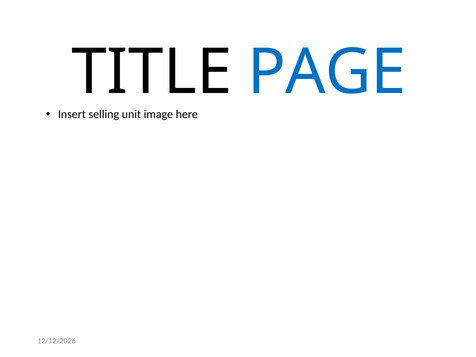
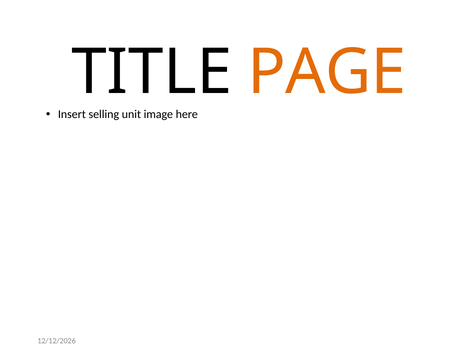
PAGE colour: blue -> orange (327, 72)
